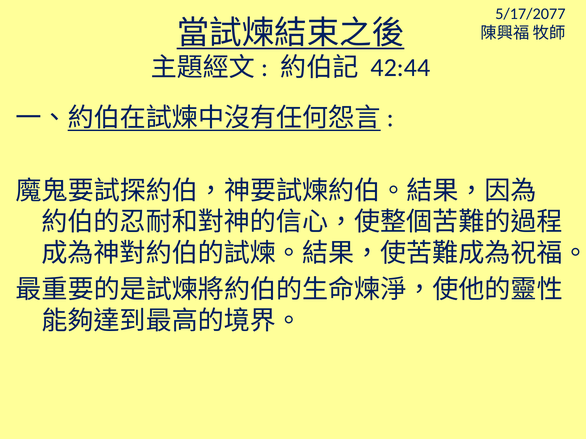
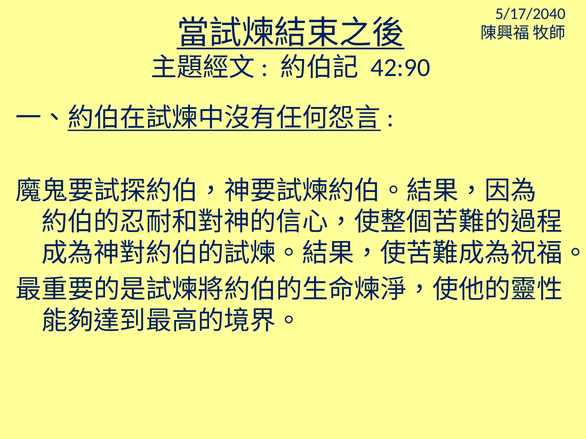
5/17/2077: 5/17/2077 -> 5/17/2040 (530, 14)
42:44: 42:44 -> 42:90 (400, 68)
